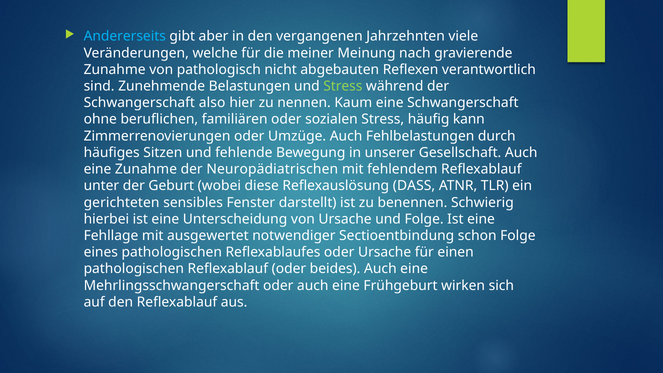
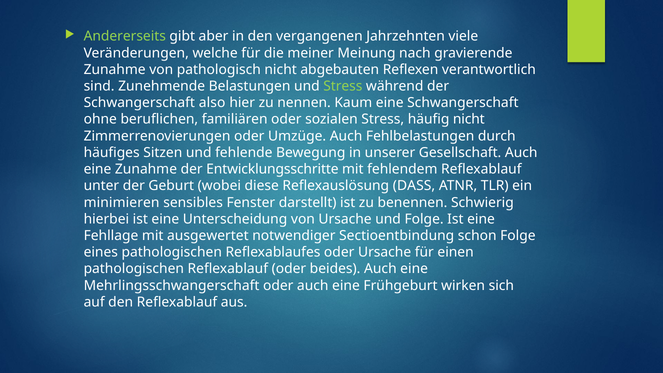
Andererseits colour: light blue -> light green (125, 36)
häufig kann: kann -> nicht (469, 119)
Neuropädiatrischen: Neuropädiatrischen -> Entwicklungsschritte (272, 169)
gerichteten: gerichteten -> minimieren (122, 202)
